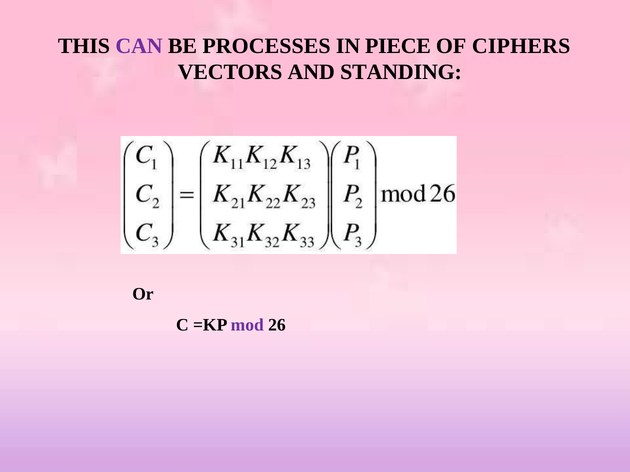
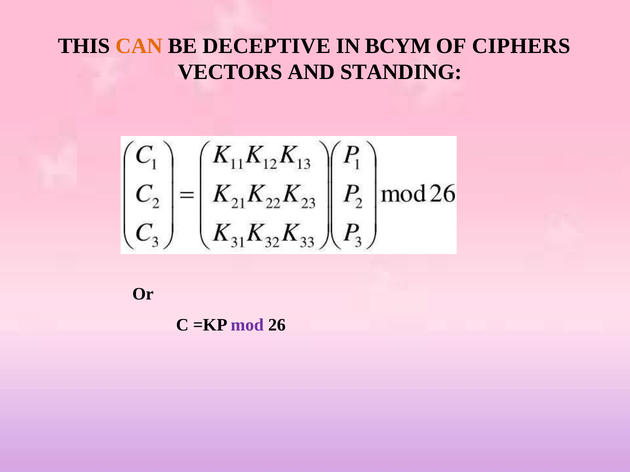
CAN colour: purple -> orange (139, 46)
PROCESSES: PROCESSES -> DECEPTIVE (267, 46)
PIECE: PIECE -> BCYM (398, 46)
